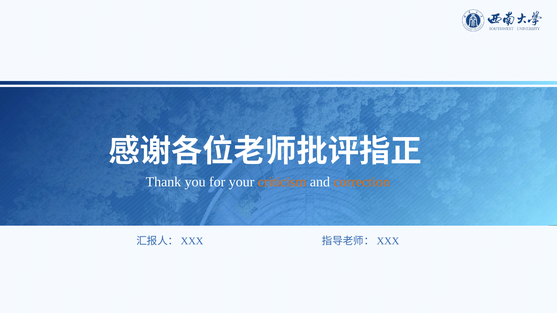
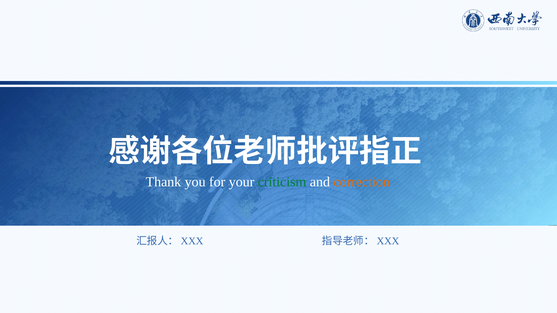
criticism colour: orange -> green (282, 182)
